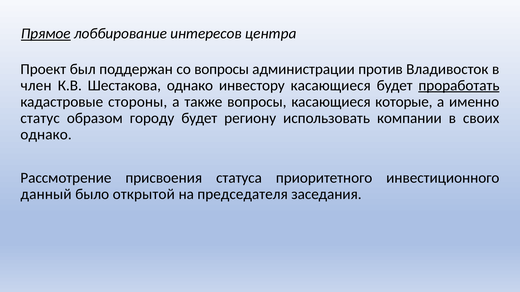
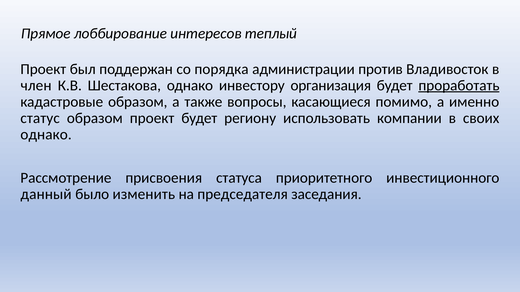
Прямое underline: present -> none (46, 34)
центра: центра -> теплый (271, 34)
со вопросы: вопросы -> порядка (221, 69)
инвестору касающиеся: касающиеся -> организация (331, 86)
кадастровые стороны: стороны -> образом (138, 102)
которые: которые -> помимо (404, 102)
образом городу: городу -> проект (152, 118)
открытой: открытой -> изменить (144, 195)
